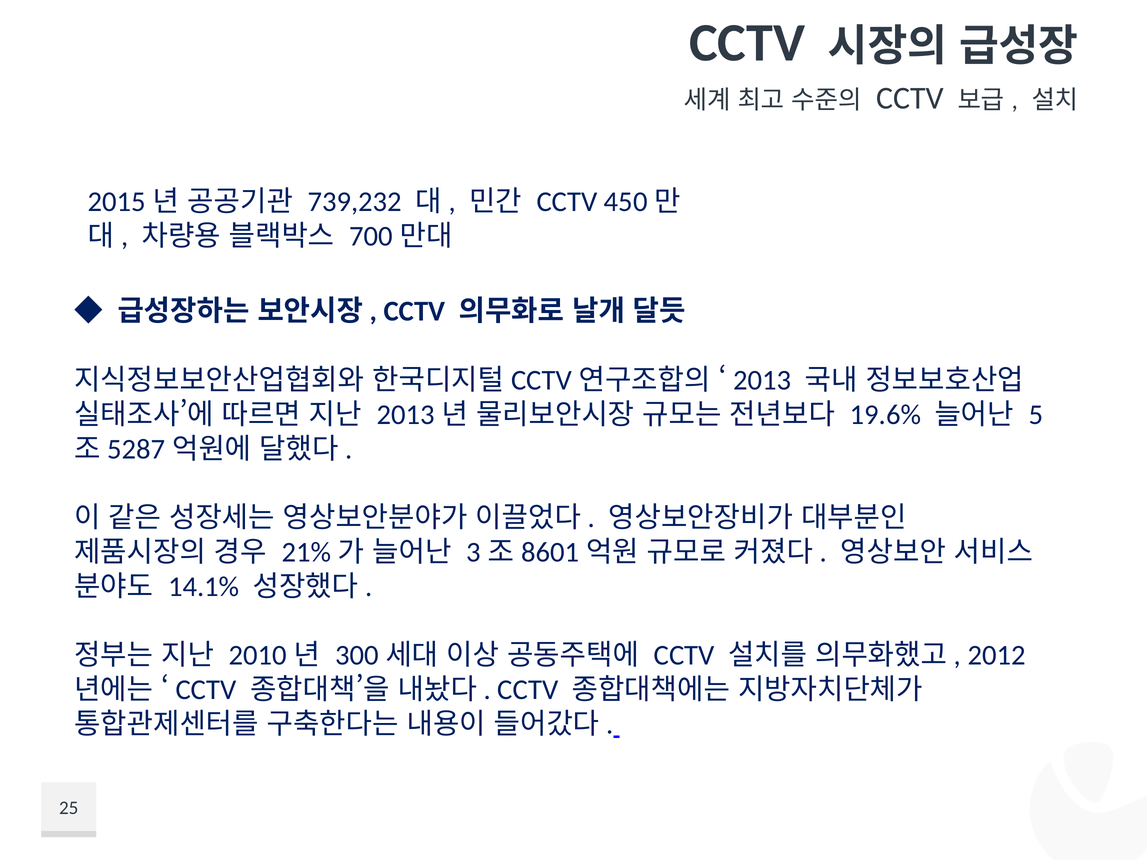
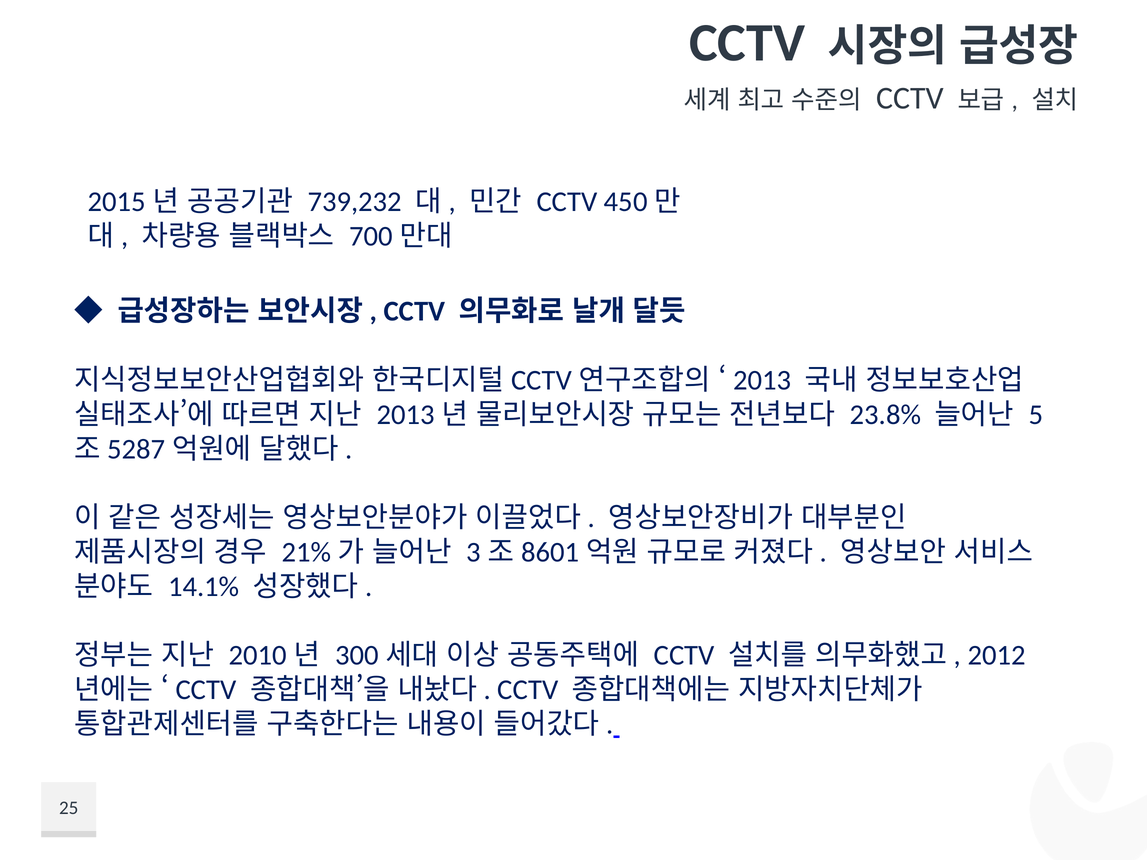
19.6%: 19.6% -> 23.8% (885, 415)
